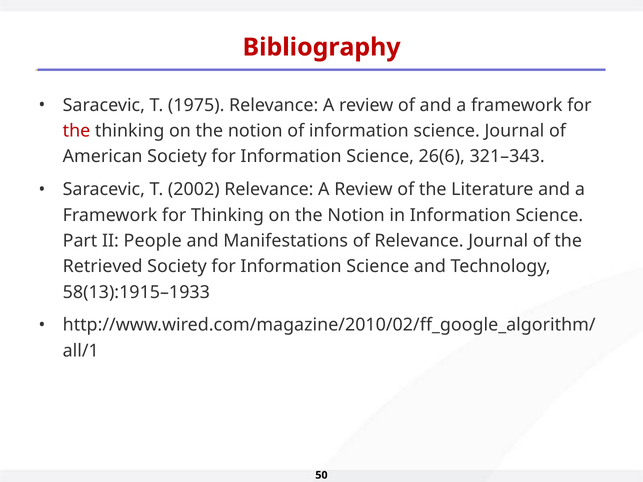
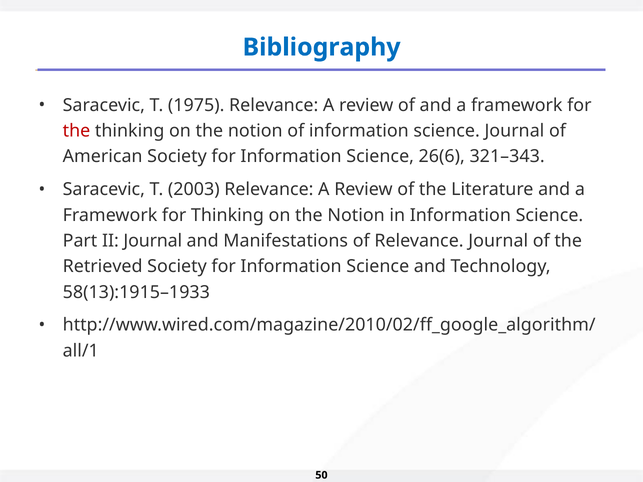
Bibliography colour: red -> blue (322, 47)
2002: 2002 -> 2003 (194, 190)
II People: People -> Journal (153, 241)
